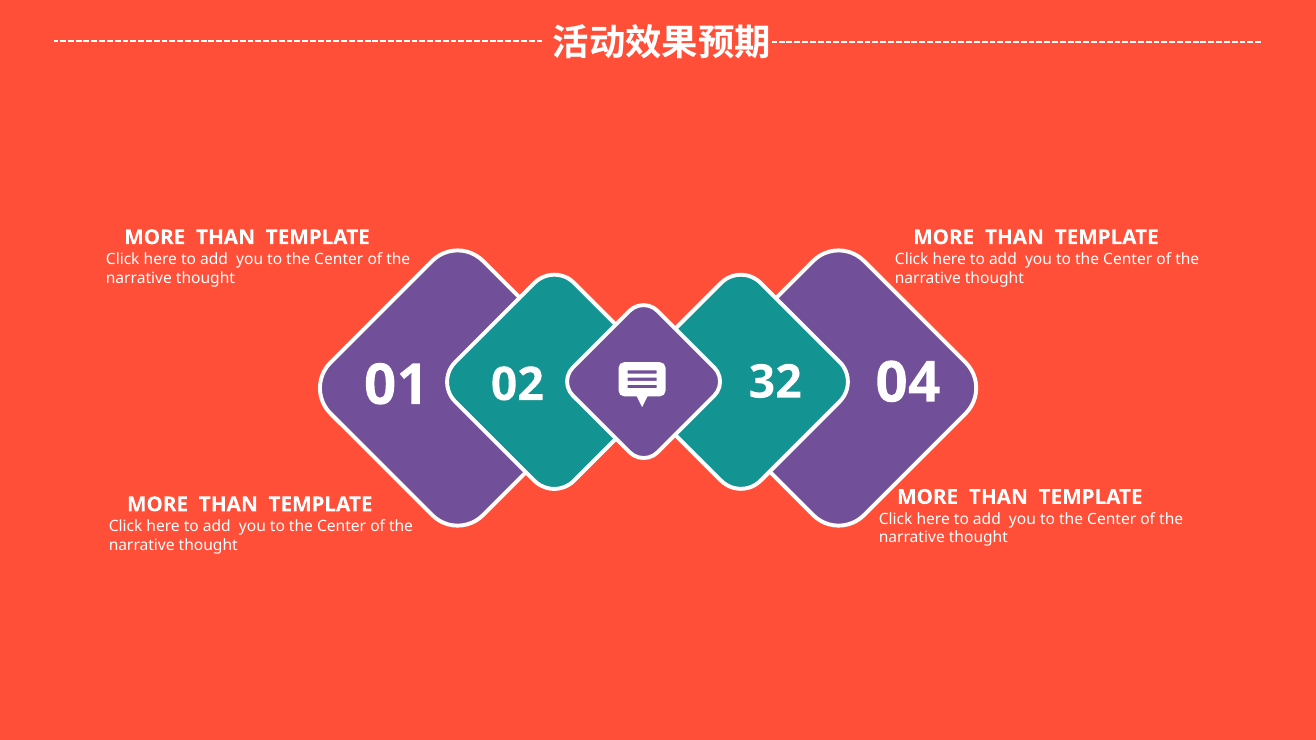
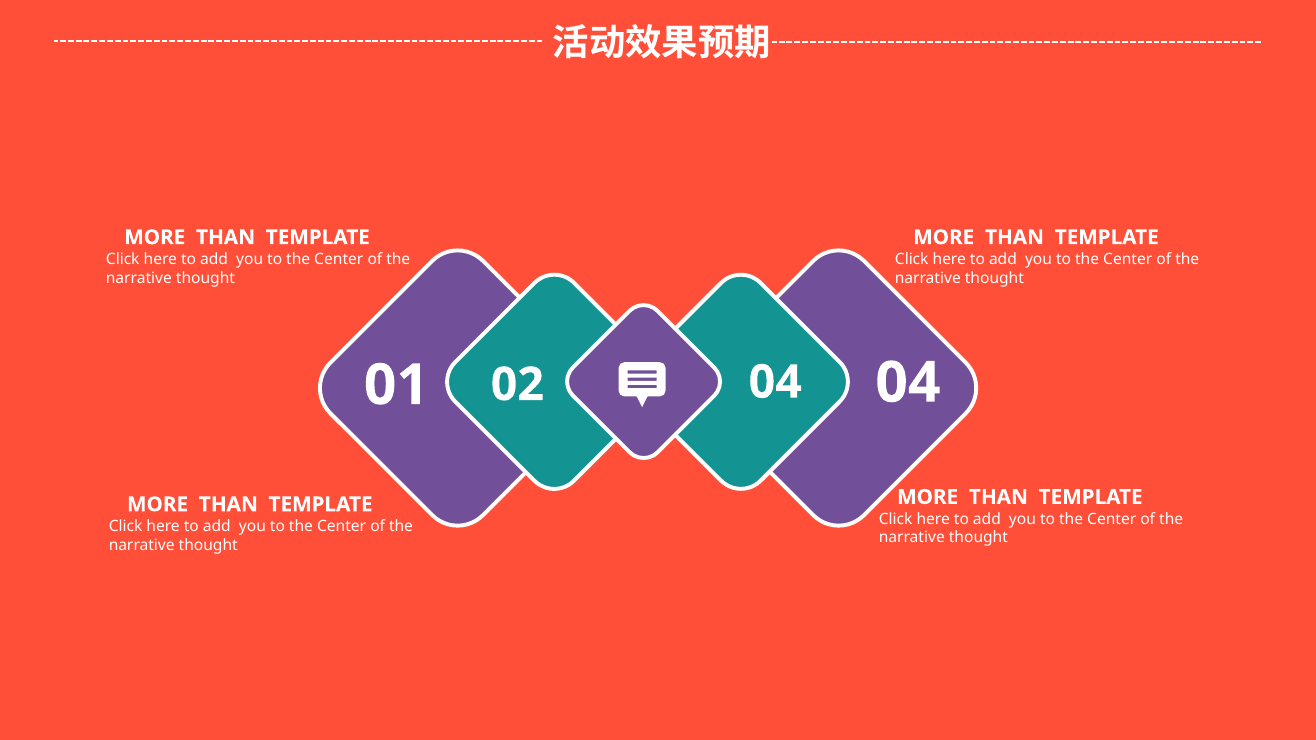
02 32: 32 -> 04 (775, 382)
